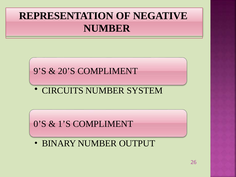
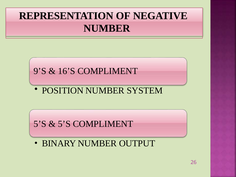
20’S: 20’S -> 16’S (67, 71)
CIRCUITS: CIRCUITS -> POSITION (63, 91)
0’S: 0’S -> 5’S (40, 124)
1’S: 1’S -> 5’S (64, 124)
